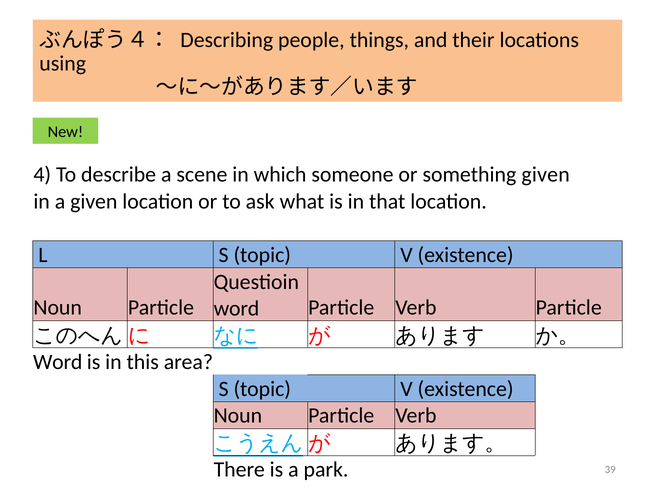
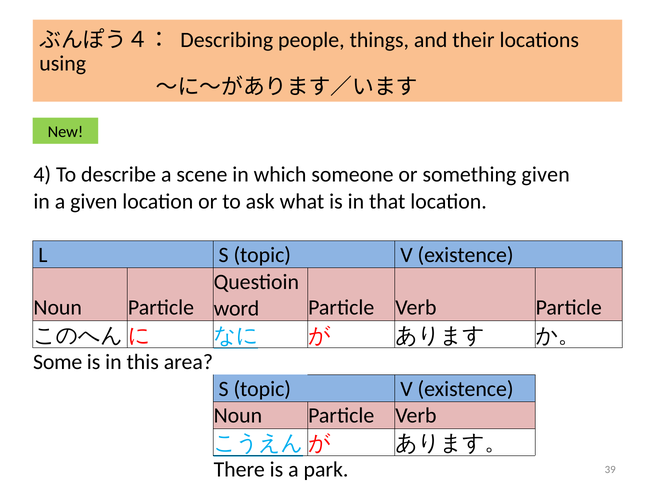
Word: Word -> Some (58, 361)
